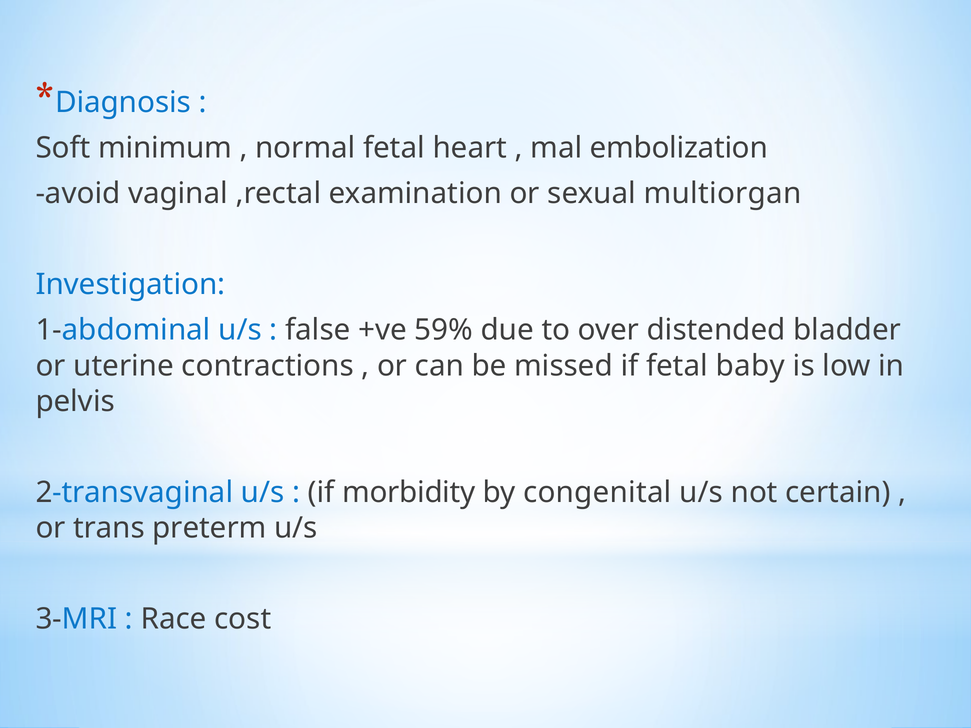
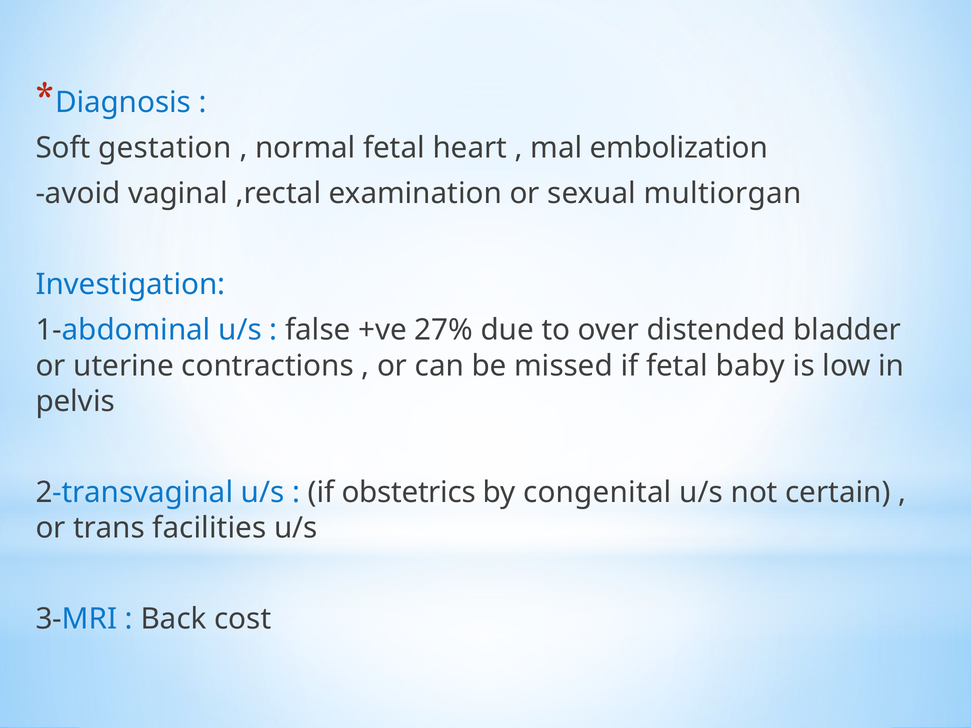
minimum: minimum -> gestation (165, 148)
59%: 59% -> 27% (444, 330)
morbidity: morbidity -> obstetrics (409, 493)
preterm: preterm -> facilities (209, 528)
Race: Race -> Back (174, 619)
